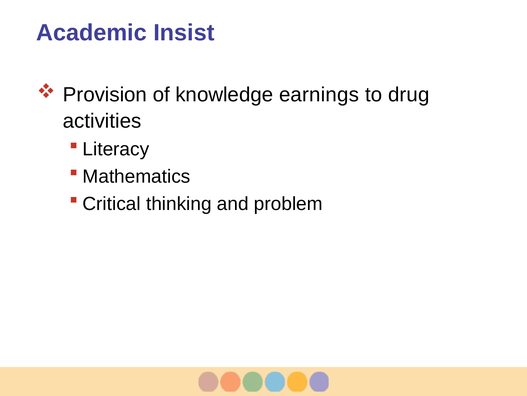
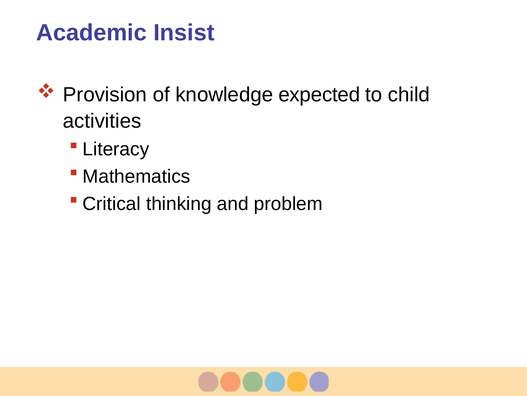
earnings: earnings -> expected (319, 95)
drug: drug -> child (409, 95)
